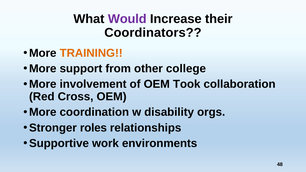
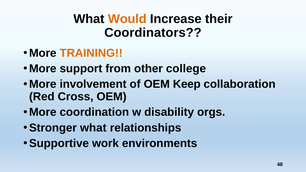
Would colour: purple -> orange (127, 19)
Took: Took -> Keep (187, 84)
Stronger roles: roles -> what (93, 128)
